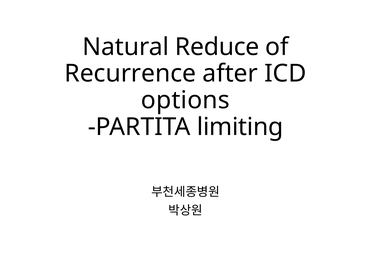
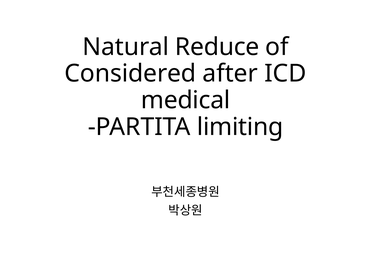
Recurrence: Recurrence -> Considered (130, 74)
options: options -> medical (186, 100)
